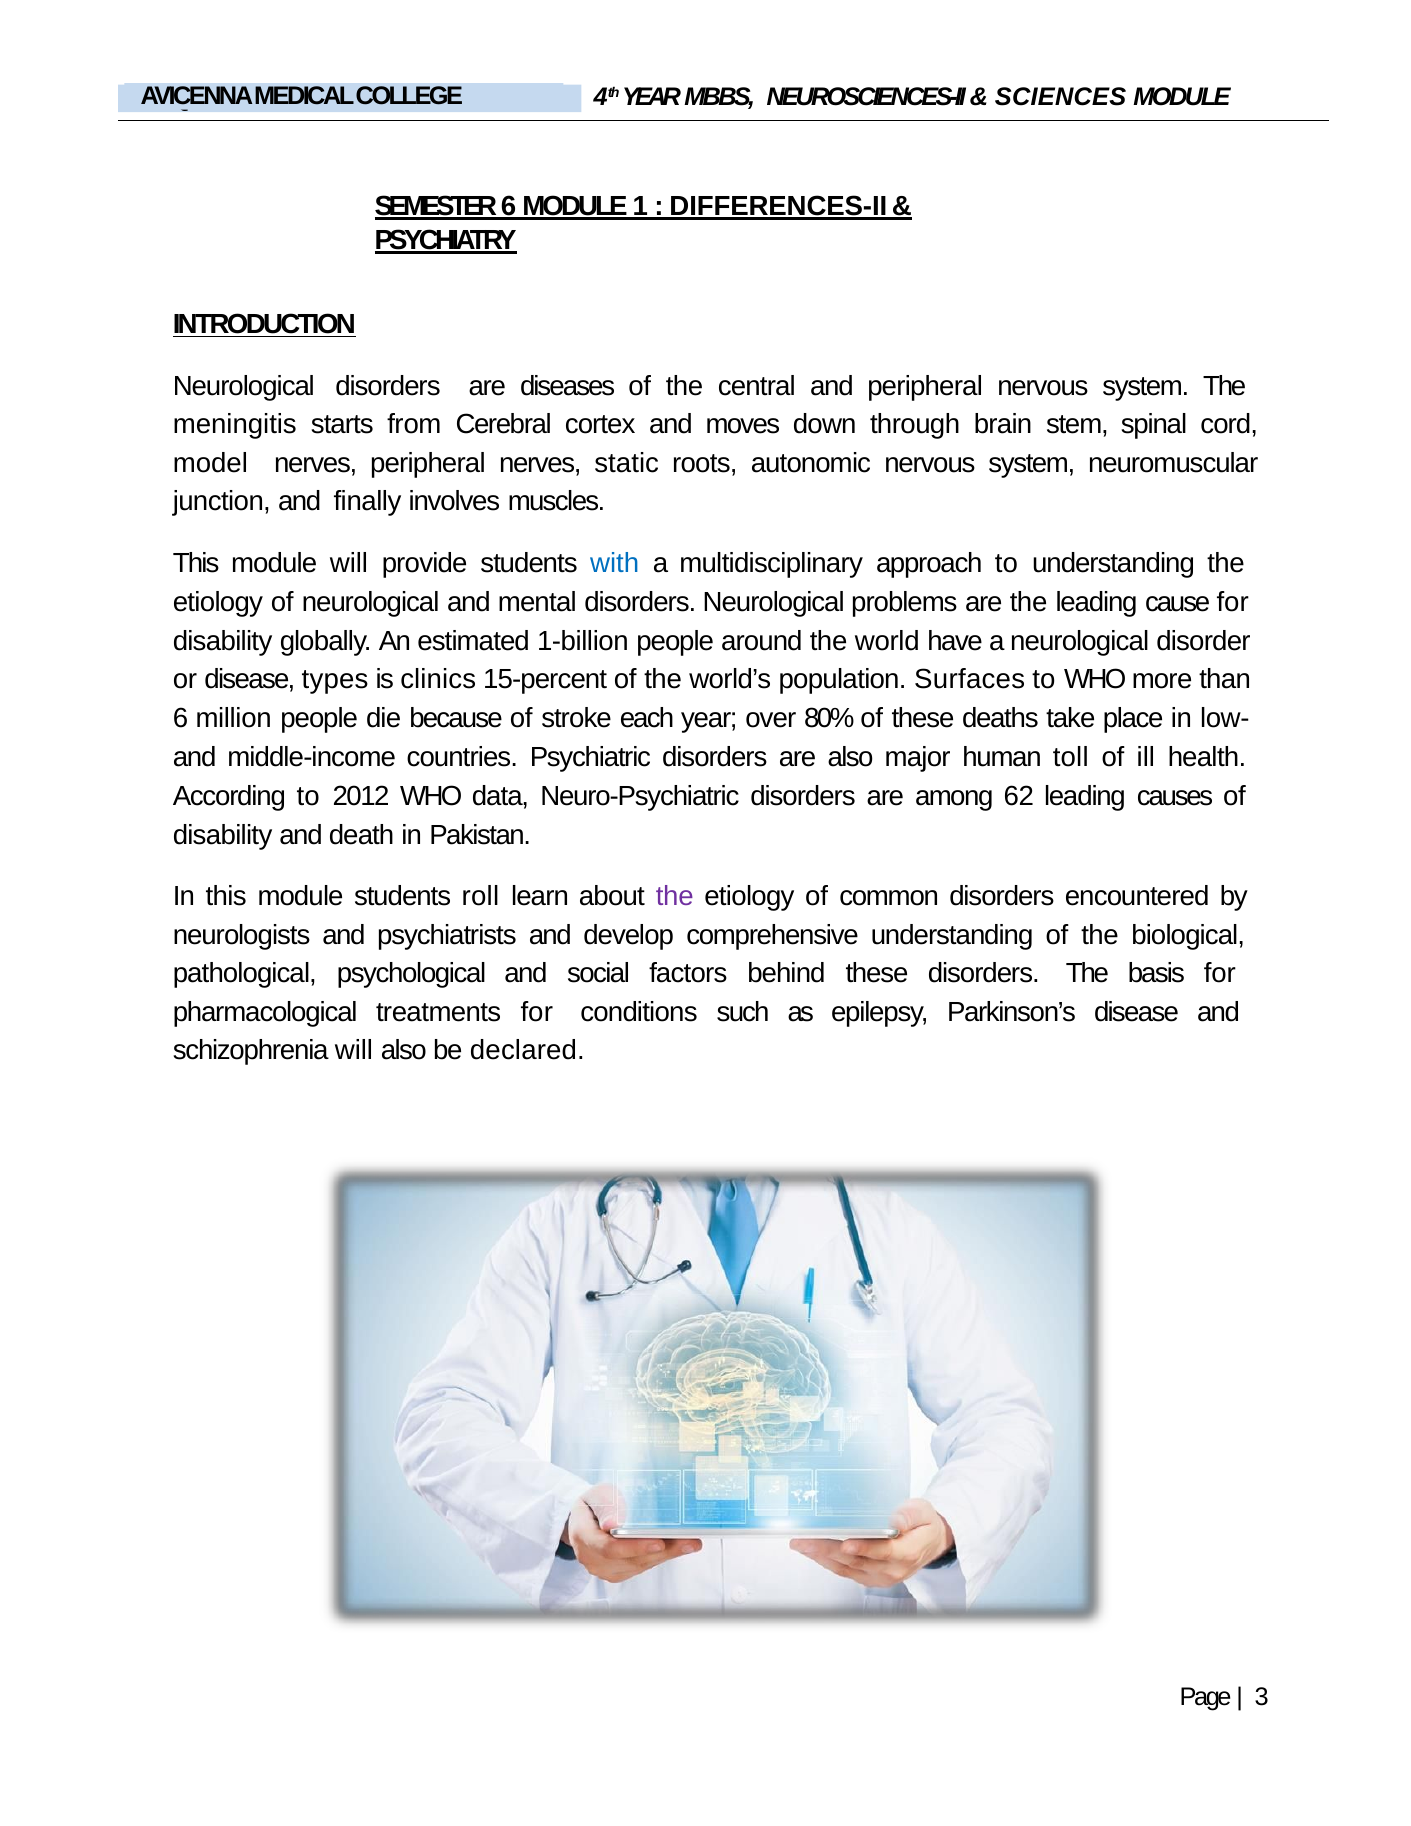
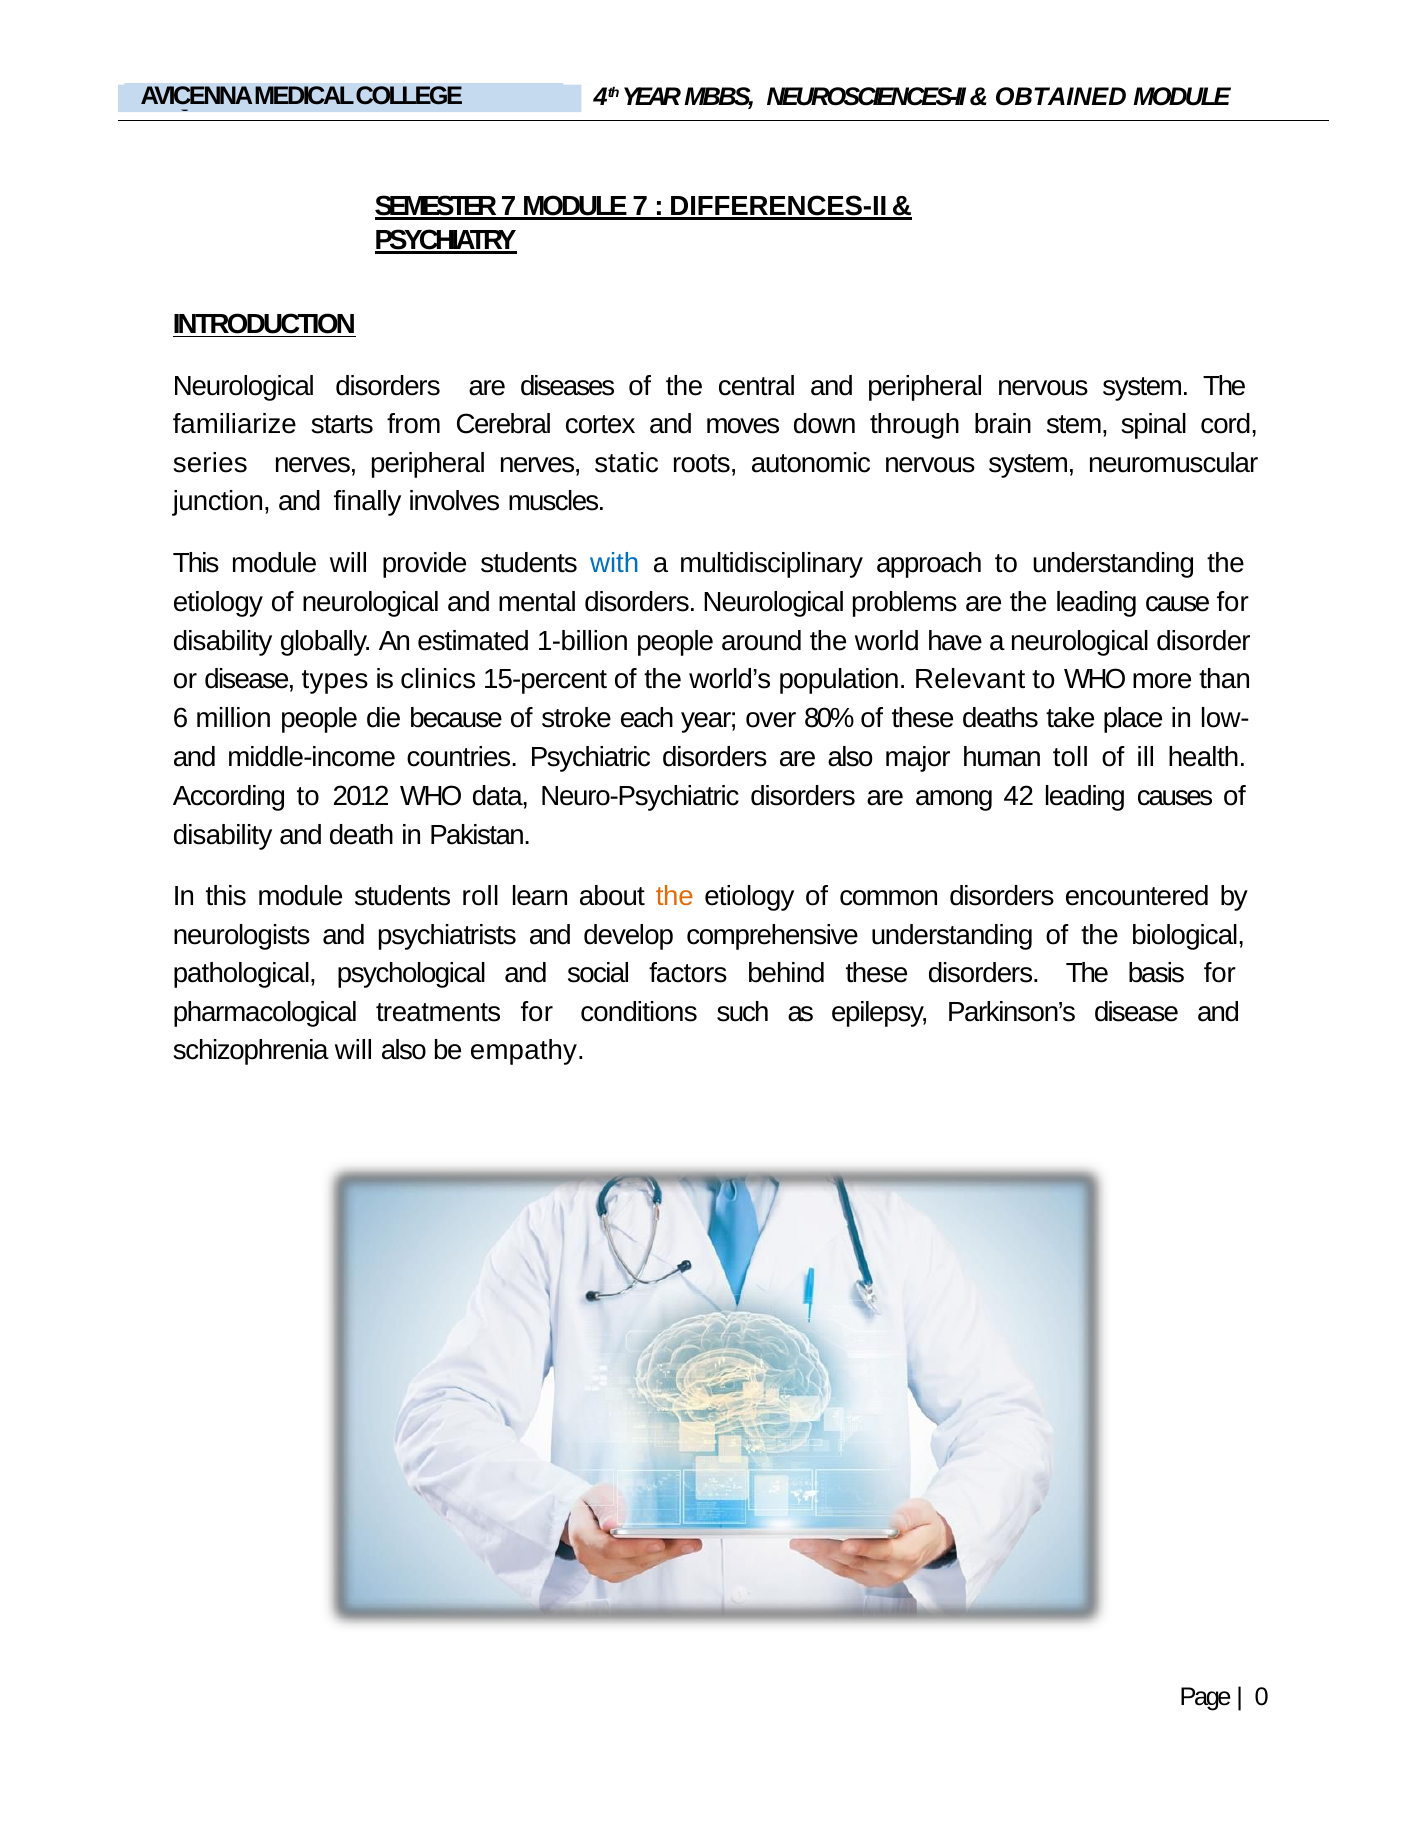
SCIENCES: SCIENCES -> OBTAINED (1061, 97)
SEMESTER 6: 6 -> 7 (508, 207)
MODULE 1: 1 -> 7 (640, 207)
meningitis: meningitis -> familiarize (235, 425)
model: model -> series (210, 463)
Surfaces: Surfaces -> Relevant (970, 680)
62: 62 -> 42 (1019, 796)
the colour: purple -> orange (675, 897)
declared: declared -> empathy (527, 1051)
3: 3 -> 0 (1262, 1697)
